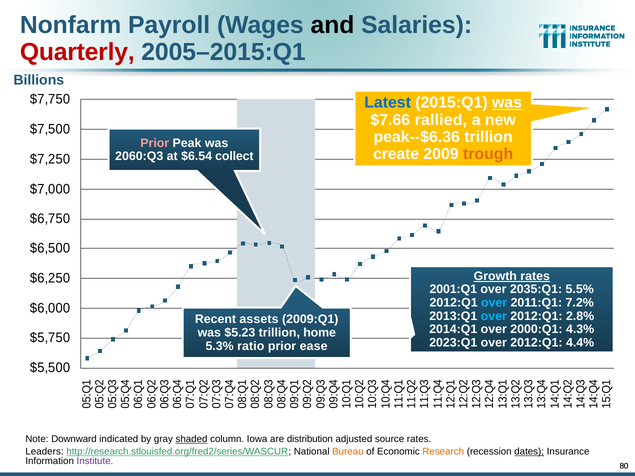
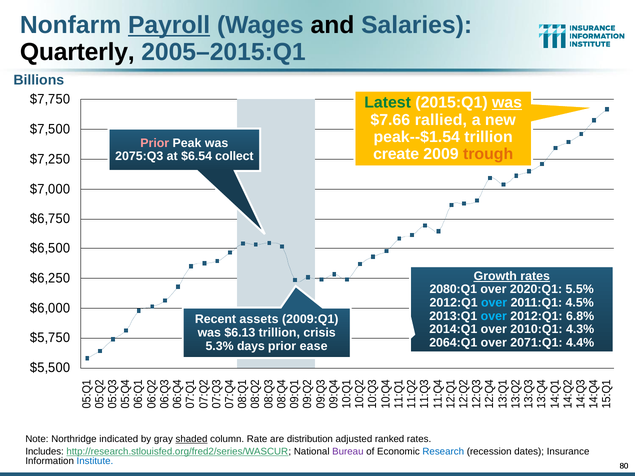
Payroll underline: none -> present (169, 25)
Quarterly colour: red -> black (77, 52)
Latest colour: blue -> green (388, 103)
peak--$6.36: peak--$6.36 -> peak--$1.54 (417, 137)
2060:Q3: 2060:Q3 -> 2075:Q3 (139, 156)
2001:Q1: 2001:Q1 -> 2080:Q1 (453, 289)
2035:Q1: 2035:Q1 -> 2020:Q1 (536, 289)
7.2%: 7.2% -> 4.5% (580, 303)
2.8%: 2.8% -> 6.8% (580, 316)
2000:Q1: 2000:Q1 -> 2010:Q1 (536, 329)
$5.23: $5.23 -> $6.13 (240, 333)
home: home -> crisis (320, 333)
2023:Q1: 2023:Q1 -> 2064:Q1 (453, 343)
2012:Q1: 2012:Q1 -> 2071:Q1 (536, 343)
ratio: ratio -> days (251, 346)
Downward: Downward -> Northridge (74, 439)
Iowa: Iowa -> Rate (257, 439)
source: source -> ranked (390, 439)
Leaders: Leaders -> Includes (45, 452)
Bureau colour: orange -> purple (348, 452)
Research colour: orange -> blue (443, 452)
dates underline: present -> none (529, 452)
Institute colour: purple -> blue (95, 462)
